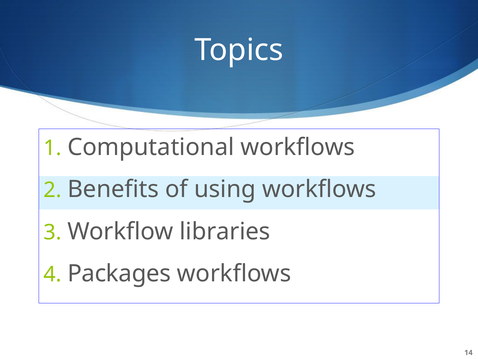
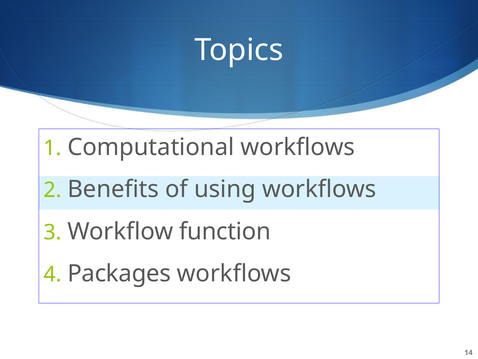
libraries: libraries -> function (225, 231)
